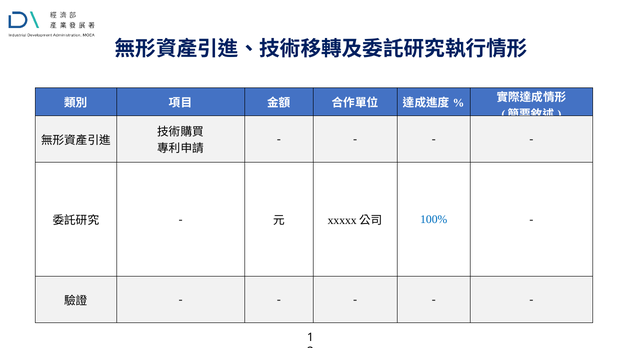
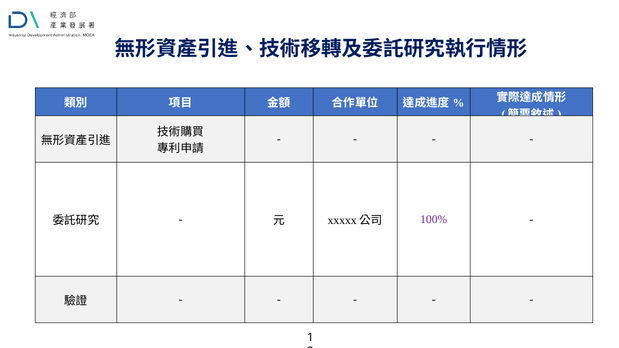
100% colour: blue -> purple (434, 219)
